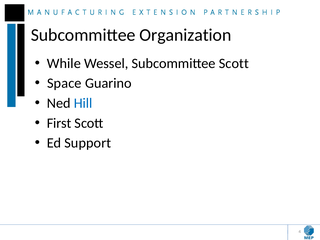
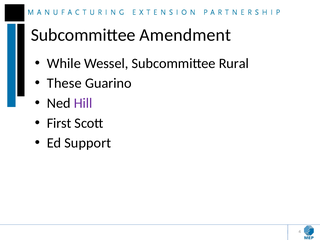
Organization: Organization -> Amendment (185, 35)
Subcommittee Scott: Scott -> Rural (234, 63)
Space: Space -> These (64, 83)
Hill colour: blue -> purple (83, 103)
